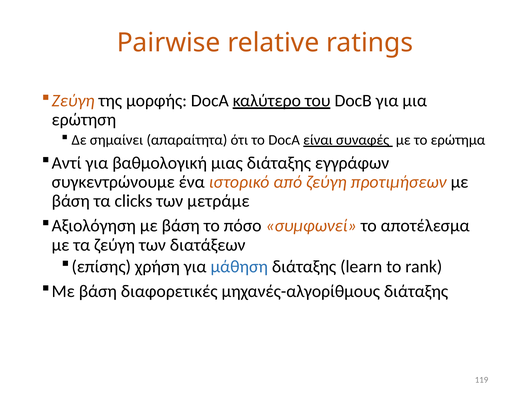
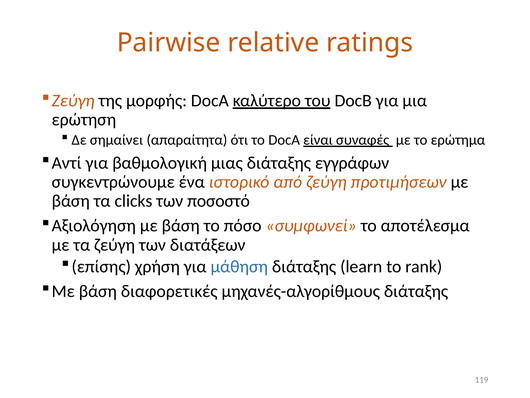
μετράμε: μετράμε -> ποσοστό (219, 201)
